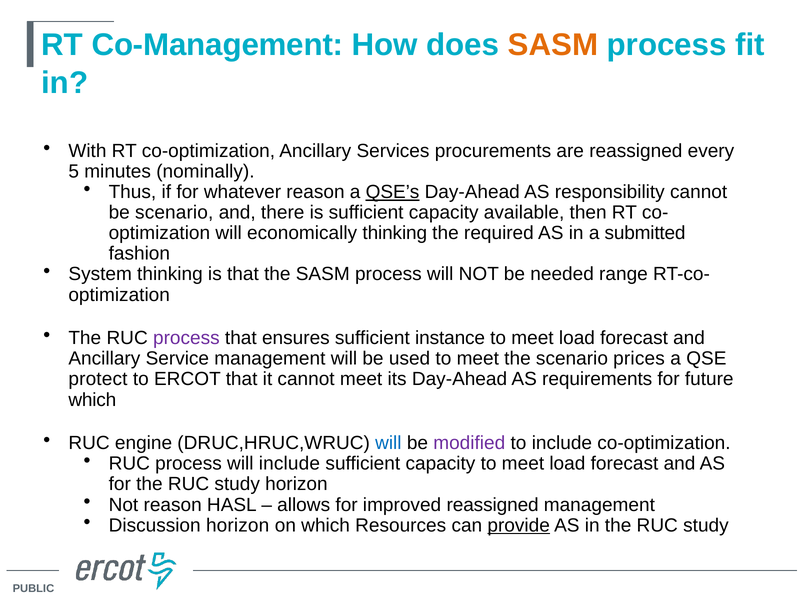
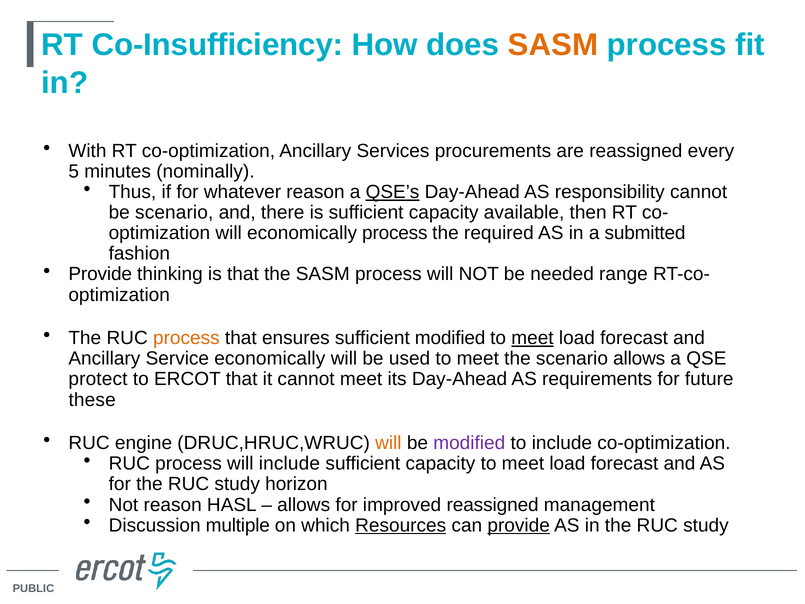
Co-Management: Co-Management -> Co-Insufficiency (217, 45)
economically thinking: thinking -> process (395, 233)
System: System -> Provide (100, 274)
process colour: purple -> orange (186, 338)
sufficient instance: instance -> modified (450, 338)
meet underline: none -> present (532, 338)
Service management: management -> economically (270, 359)
scenario prices: prices -> allows (639, 359)
which: which -> these (92, 400)
will colour: blue -> orange (388, 443)
Discussion horizon: horizon -> multiple (238, 525)
Resources underline: none -> present (401, 525)
